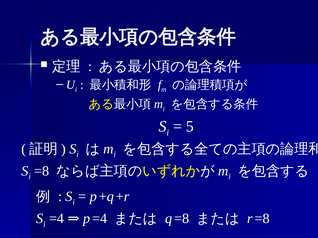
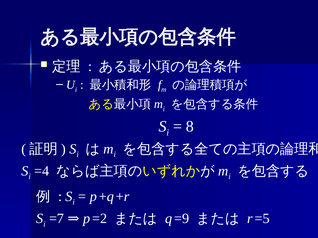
5: 5 -> 8 (190, 127)
=8: =8 -> =4 (42, 171)
=4: =4 -> =7 (57, 219)
p =4: =4 -> =2 (100, 219)
q =8: =8 -> =9 (182, 219)
r =8: =8 -> =5 (262, 219)
